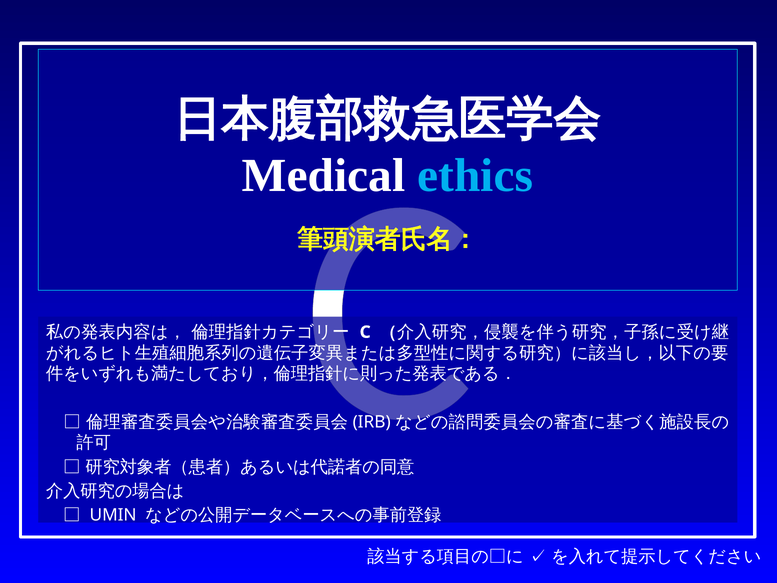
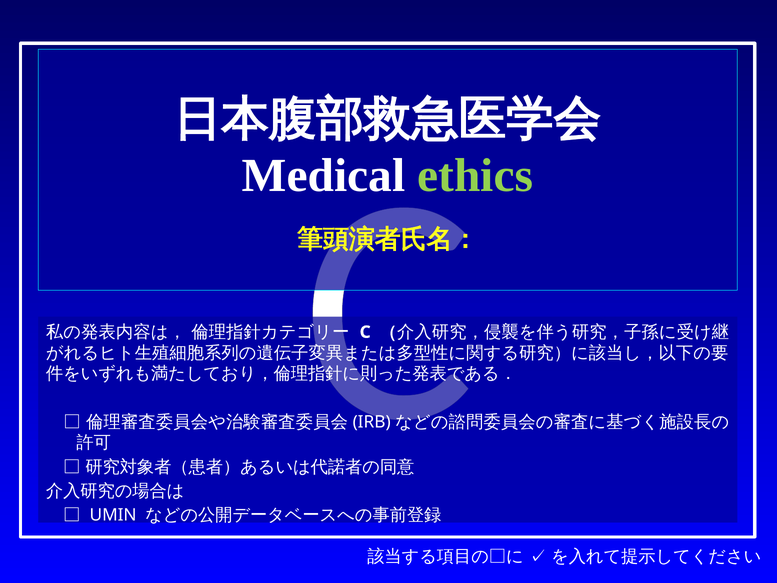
ethics colour: light blue -> light green (475, 176)
